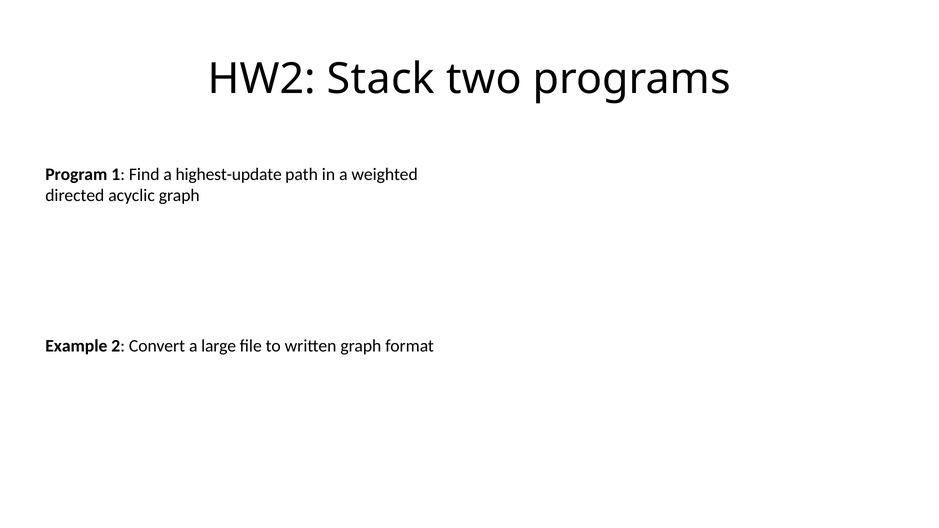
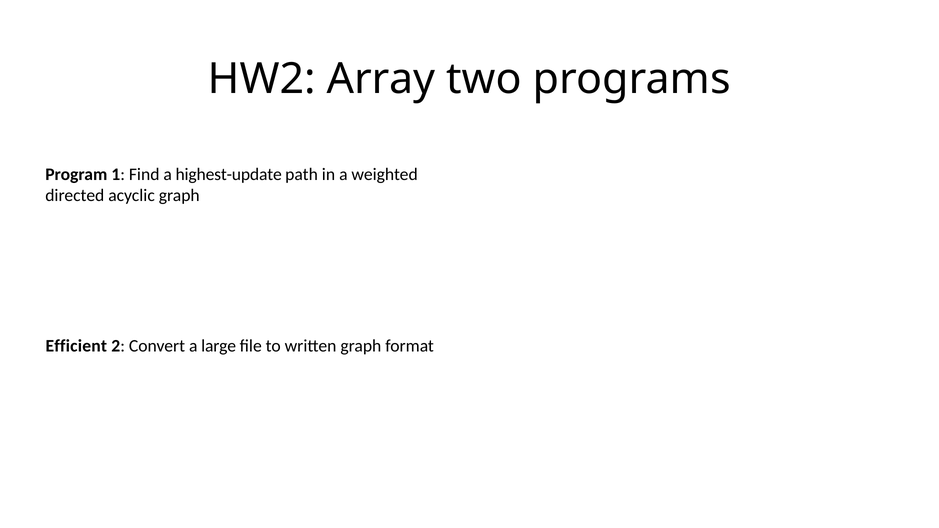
Stack: Stack -> Array (381, 79)
Example: Example -> Efficient (76, 346)
